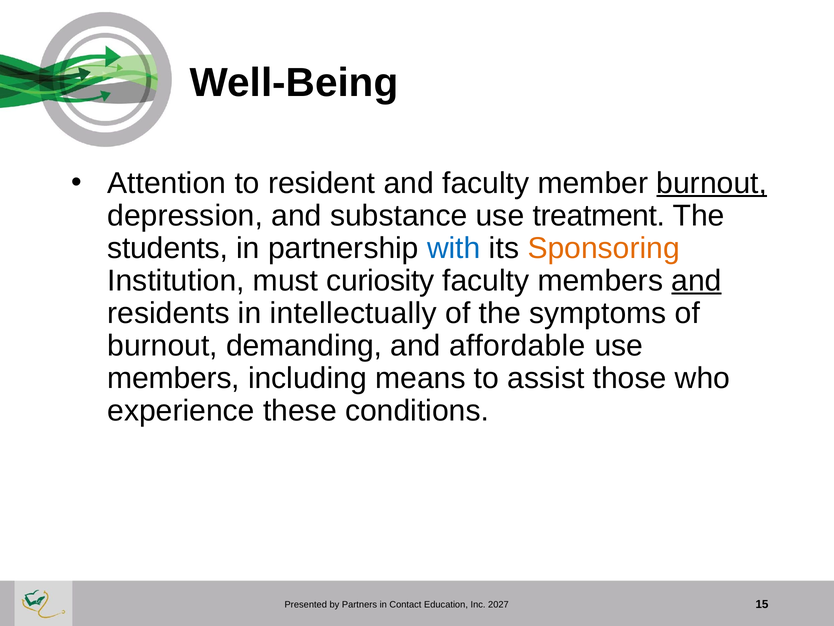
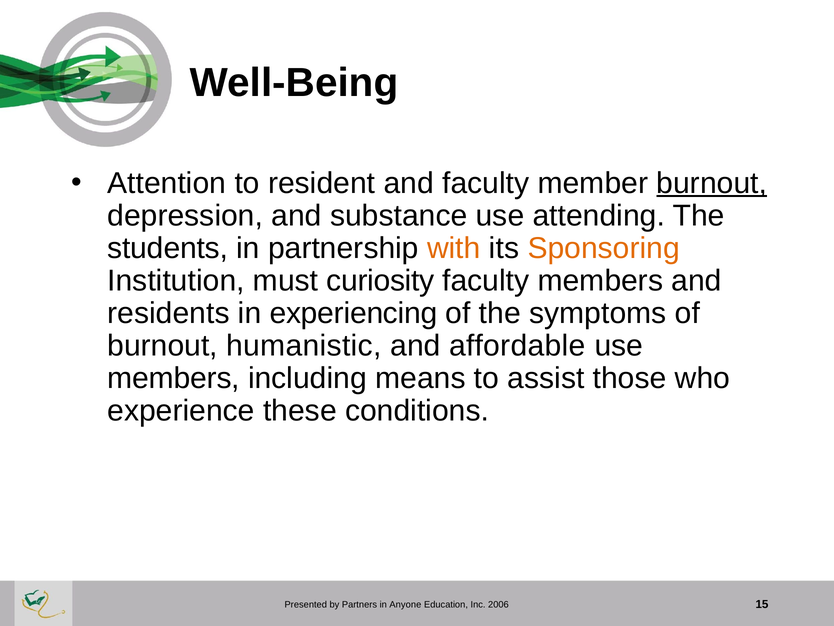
treatment: treatment -> attending (599, 215)
with colour: blue -> orange (454, 248)
and underline: present -> none (697, 280)
intellectually: intellectually -> experiencing (354, 313)
demanding: demanding -> humanistic (304, 345)
Contact: Contact -> Anyone (405, 604)
2027: 2027 -> 2006 (498, 604)
